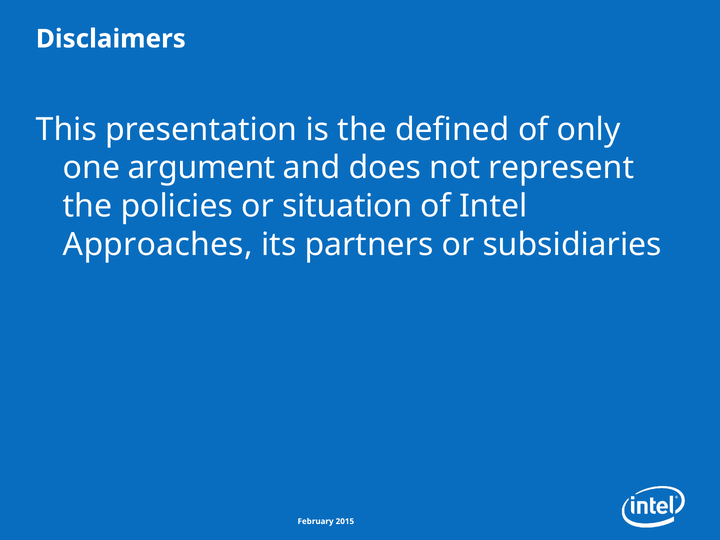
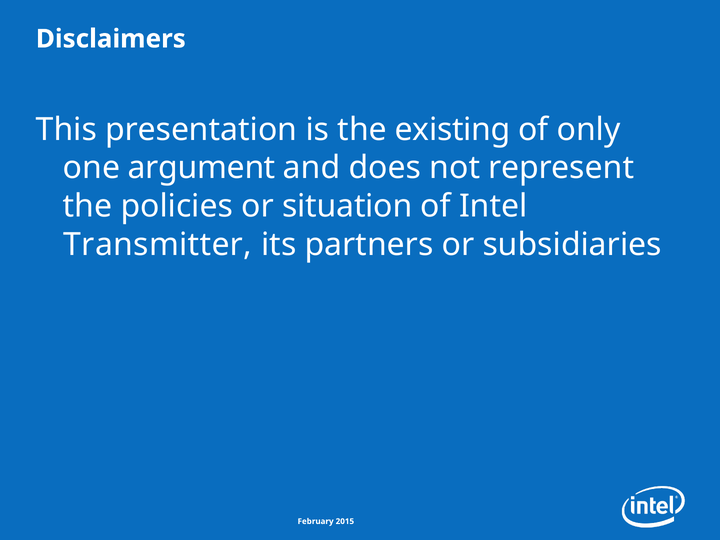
defined: defined -> existing (453, 129)
Approaches: Approaches -> Transmitter (158, 245)
